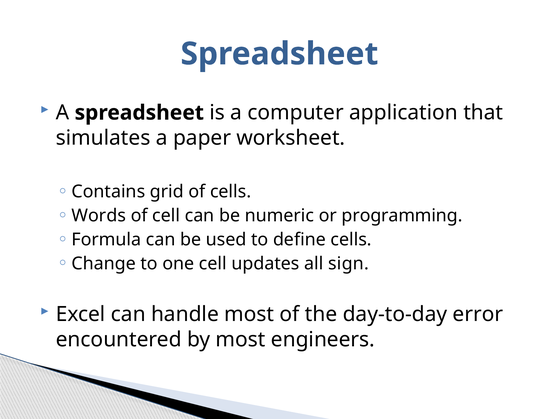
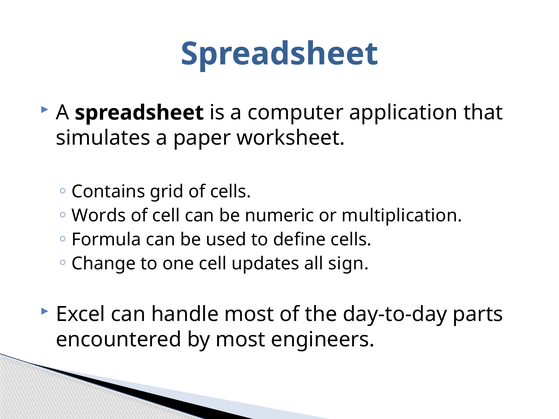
programming: programming -> multiplication (402, 216)
error: error -> parts (478, 314)
